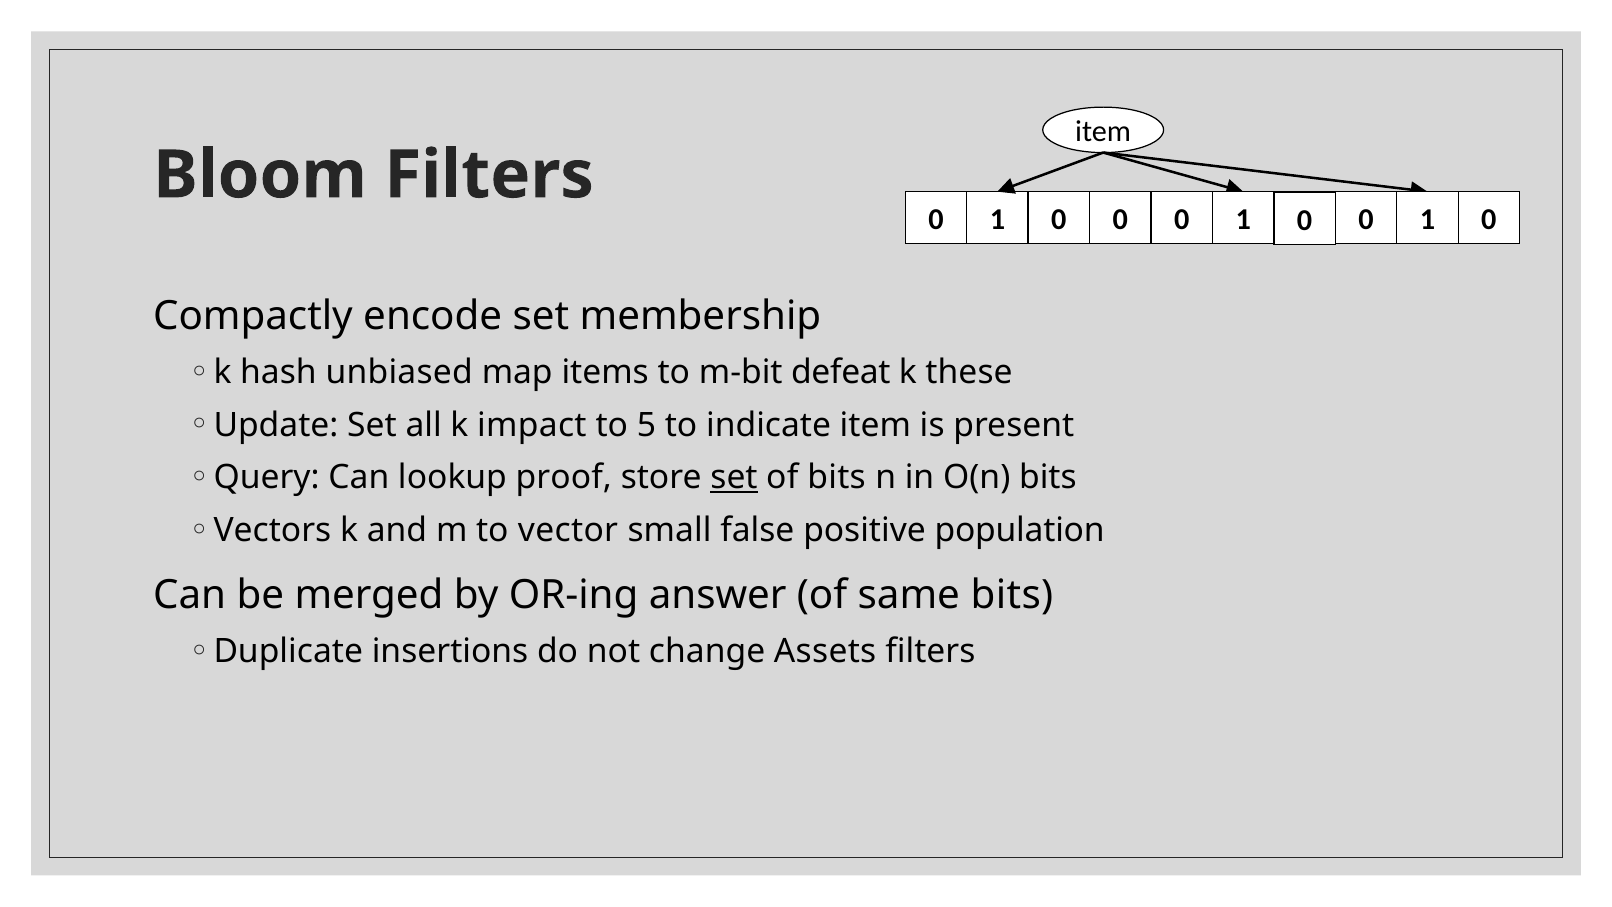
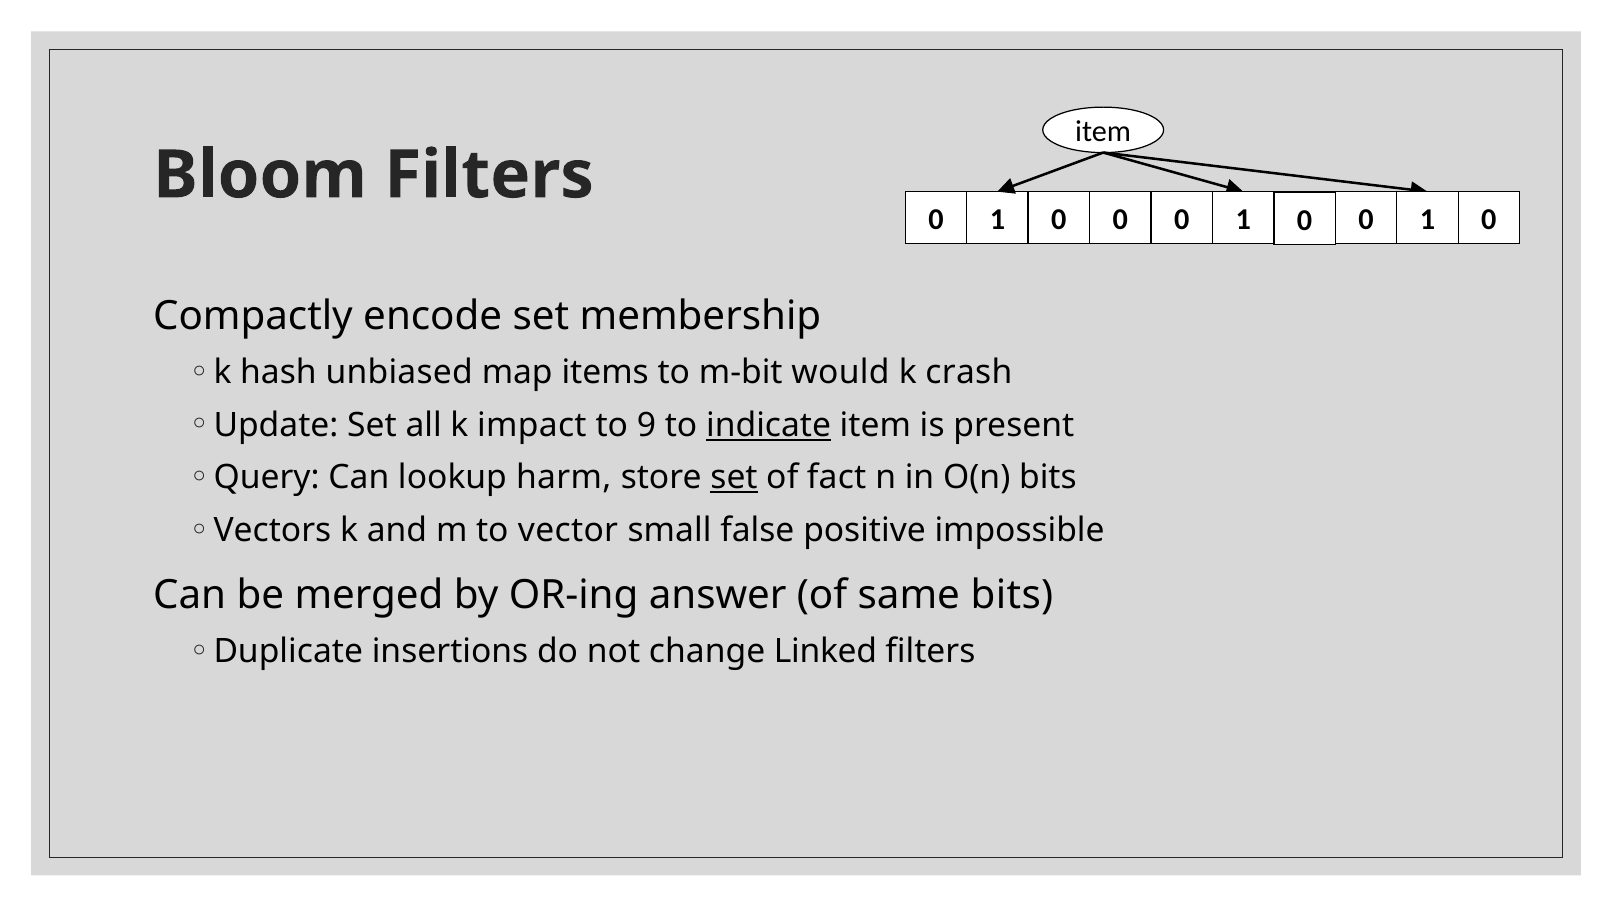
defeat: defeat -> would (840, 372)
these: these -> crash (969, 372)
5: 5 -> 9 (646, 425)
indicate underline: none -> present (769, 425)
proof: proof -> harm (564, 478)
of bits: bits -> fact (837, 478)
population: population -> impossible (1020, 530)
Assets: Assets -> Linked (825, 651)
